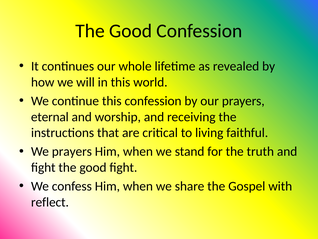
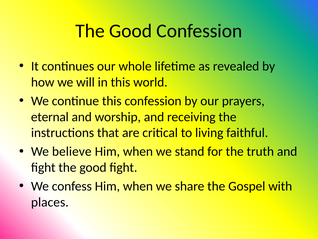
We prayers: prayers -> believe (72, 151)
reflect: reflect -> places (50, 202)
